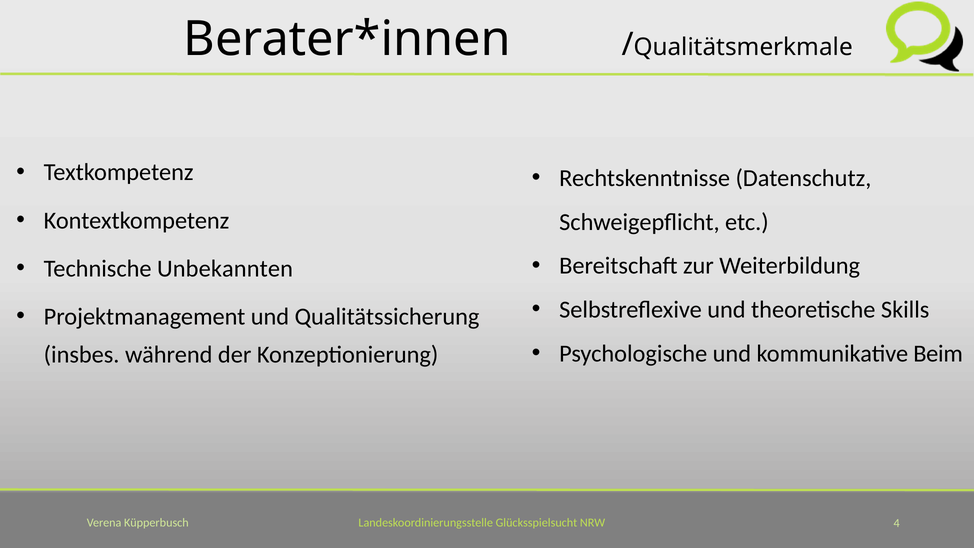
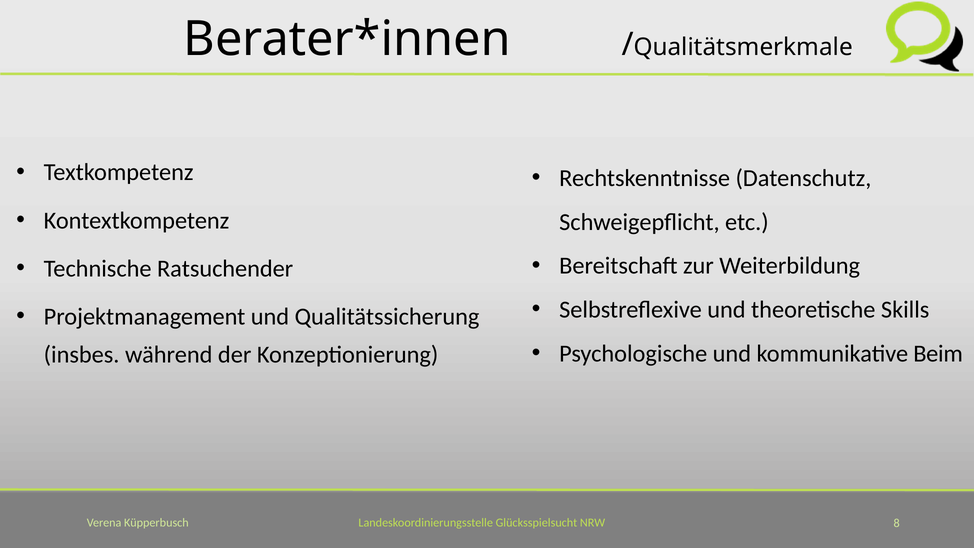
Unbekannten: Unbekannten -> Ratsuchender (225, 269)
4: 4 -> 8 (897, 523)
